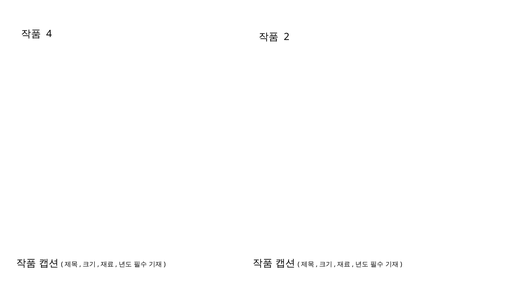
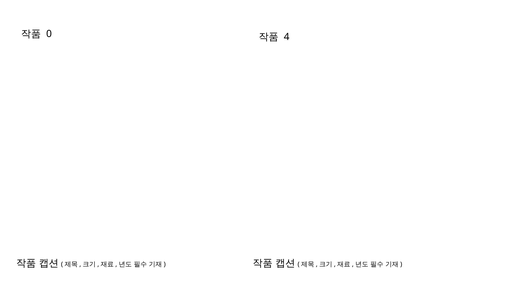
4: 4 -> 0 (49, 34)
2: 2 -> 4 (287, 37)
